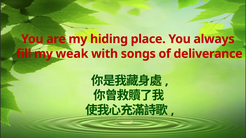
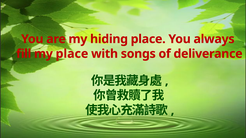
my weak: weak -> place (72, 54)
